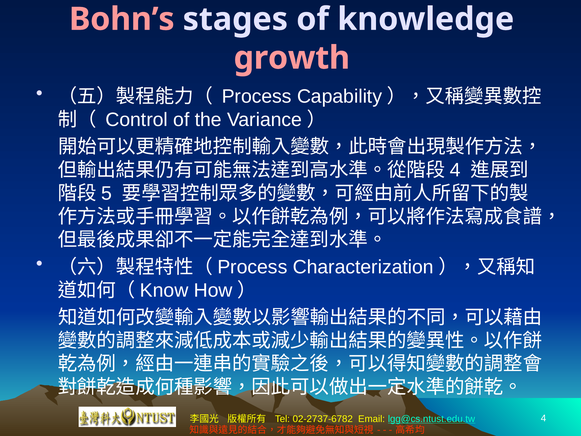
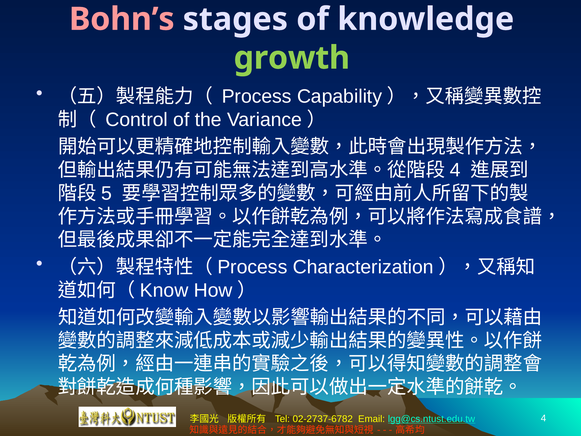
growth colour: pink -> light green (292, 58)
